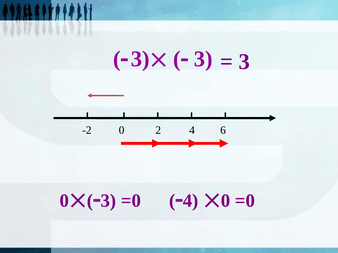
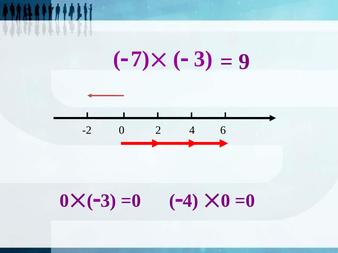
3: 3 -> 7 (140, 59)
3: 3 -> 9 (244, 62)
